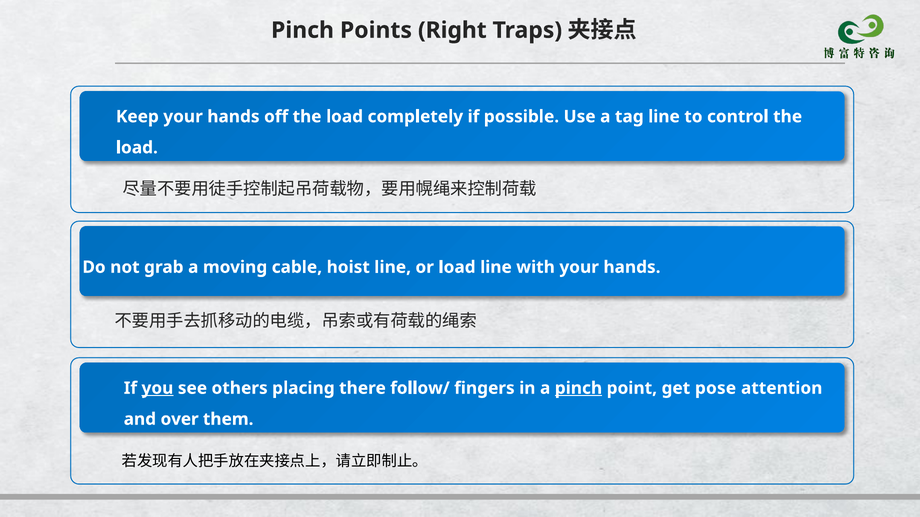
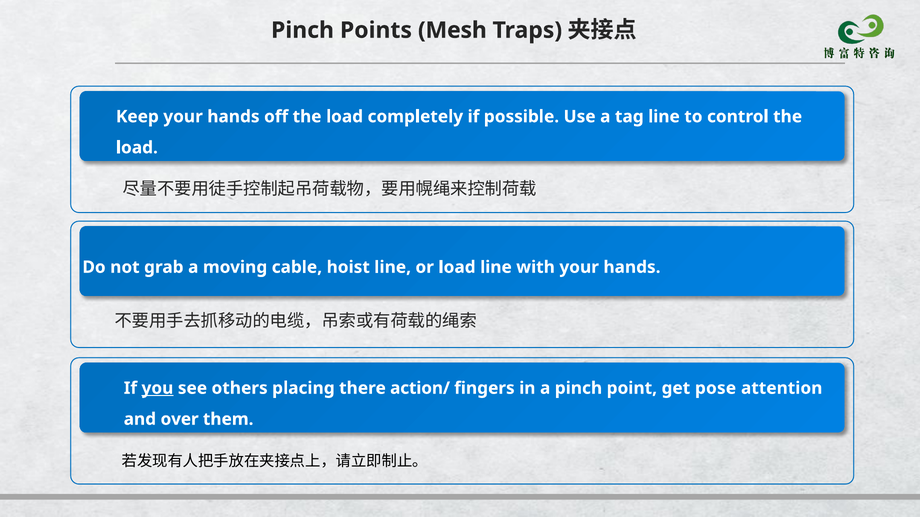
Right: Right -> Mesh (452, 30)
follow/: follow/ -> action/ (420, 388)
pinch underline: present -> none (578, 388)
